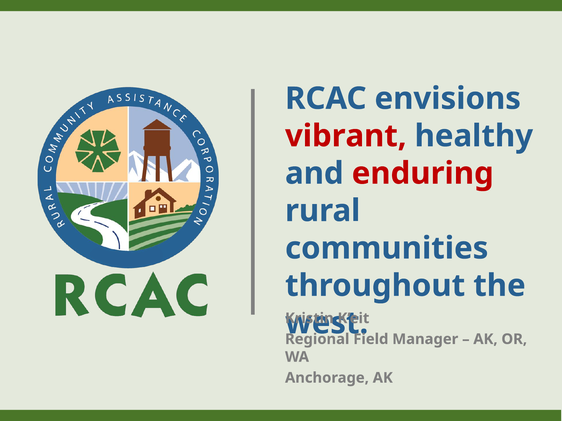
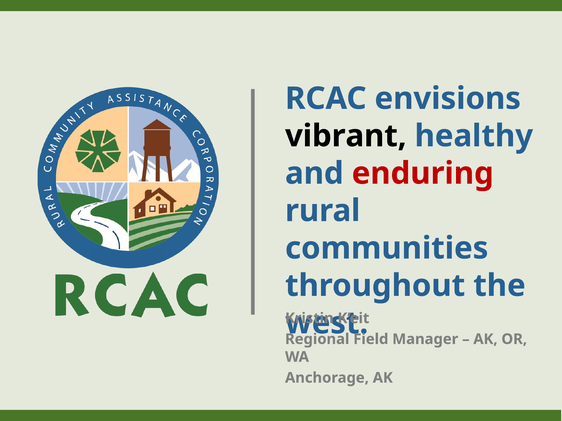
vibrant colour: red -> black (346, 136)
